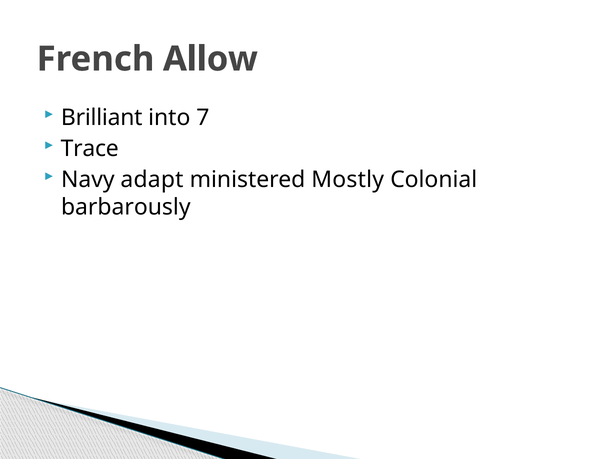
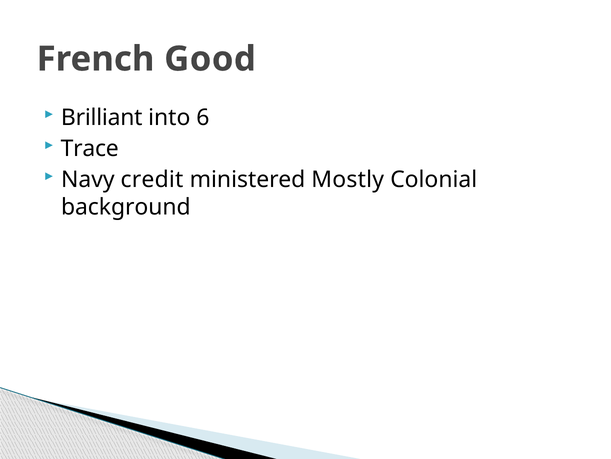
Allow: Allow -> Good (210, 59)
7: 7 -> 6 (203, 117)
adapt: adapt -> credit (152, 179)
barbarously: barbarously -> background (126, 207)
